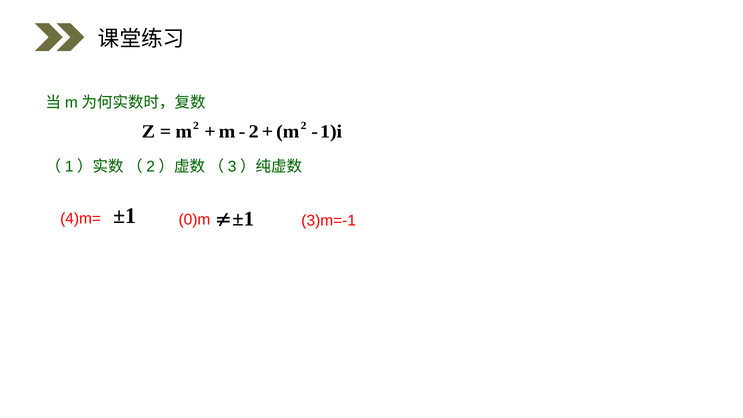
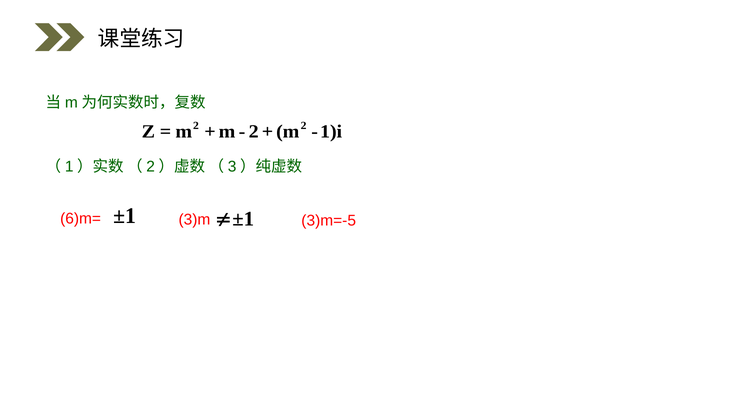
3)m=-1: 3)m=-1 -> 3)m=-5 (329, 221)
4)m=: 4)m= -> 6)m= (81, 219)
0)m: 0)m -> 3)m (194, 220)
